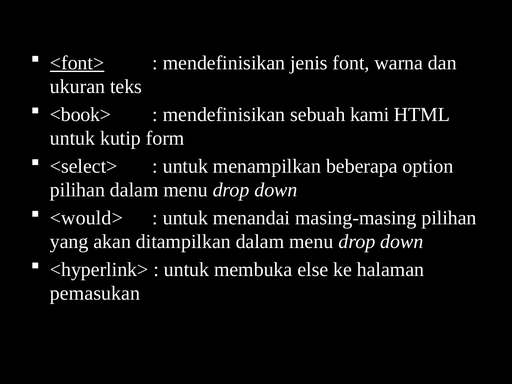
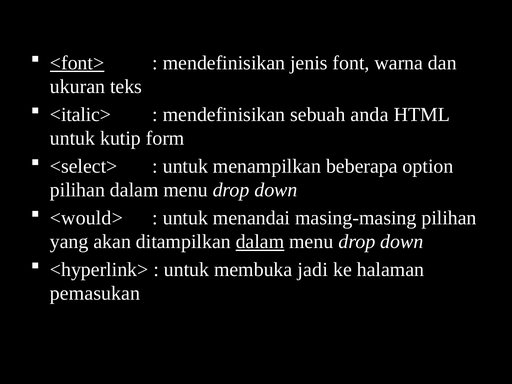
<book>: <book> -> <italic> (81, 114)
kami: kami -> anda (369, 114)
dalam underline: none -> present (260, 242)
else: else -> jadi (313, 270)
